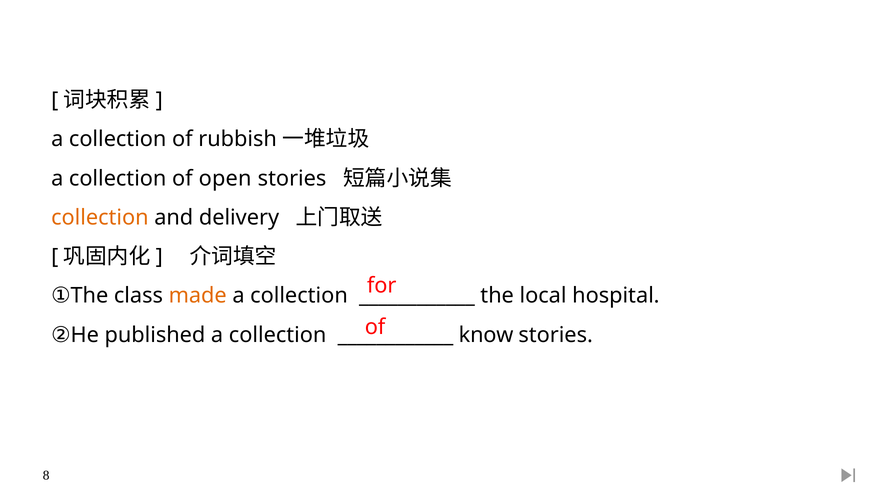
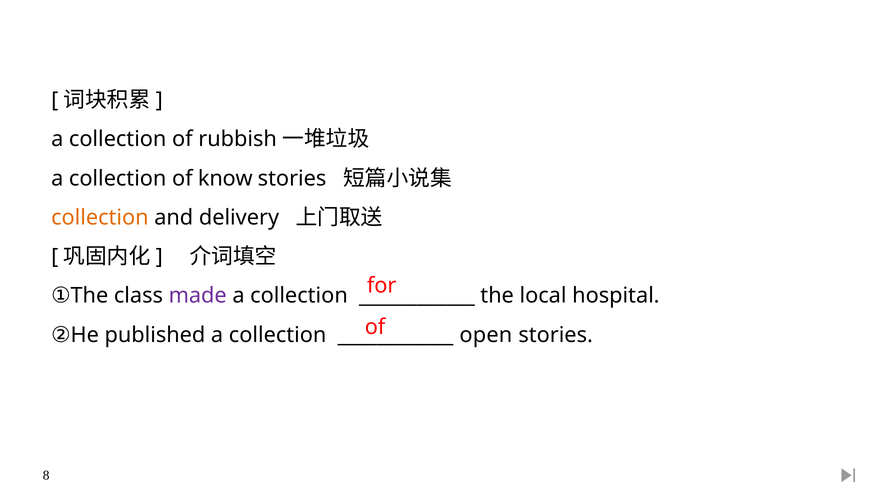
open: open -> know (225, 179)
made colour: orange -> purple (198, 296)
know: know -> open (486, 335)
